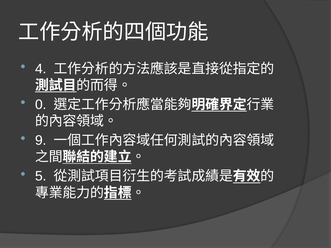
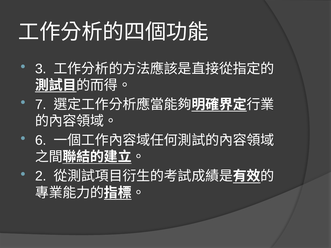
4: 4 -> 3 (41, 69)
0: 0 -> 7 (41, 105)
9: 9 -> 6 (41, 141)
5: 5 -> 2 (41, 176)
